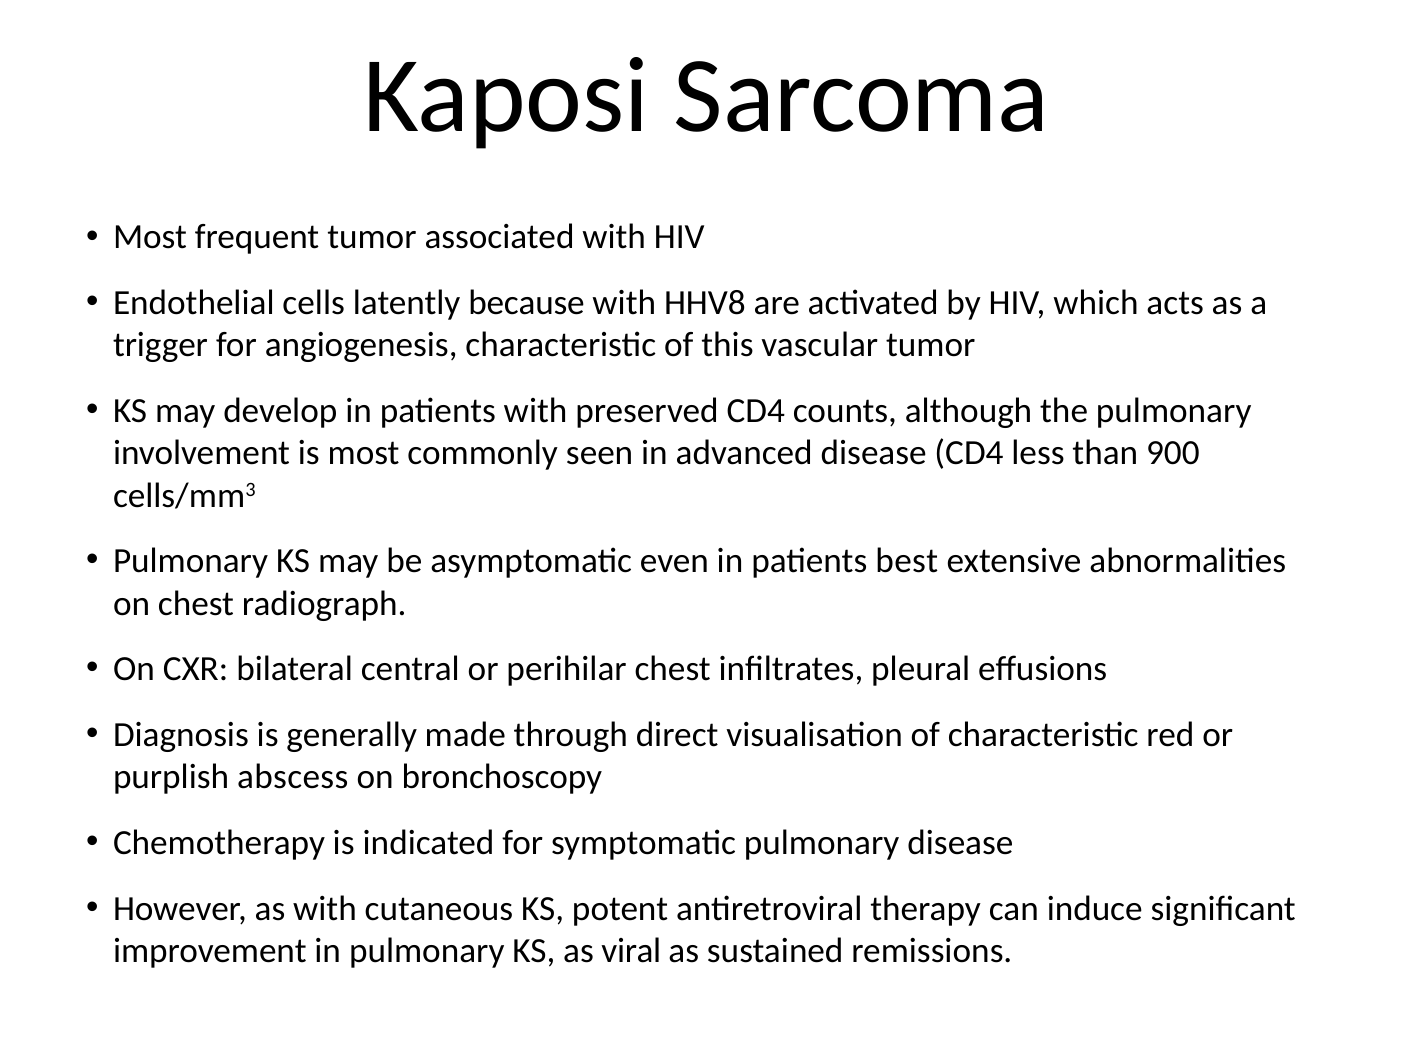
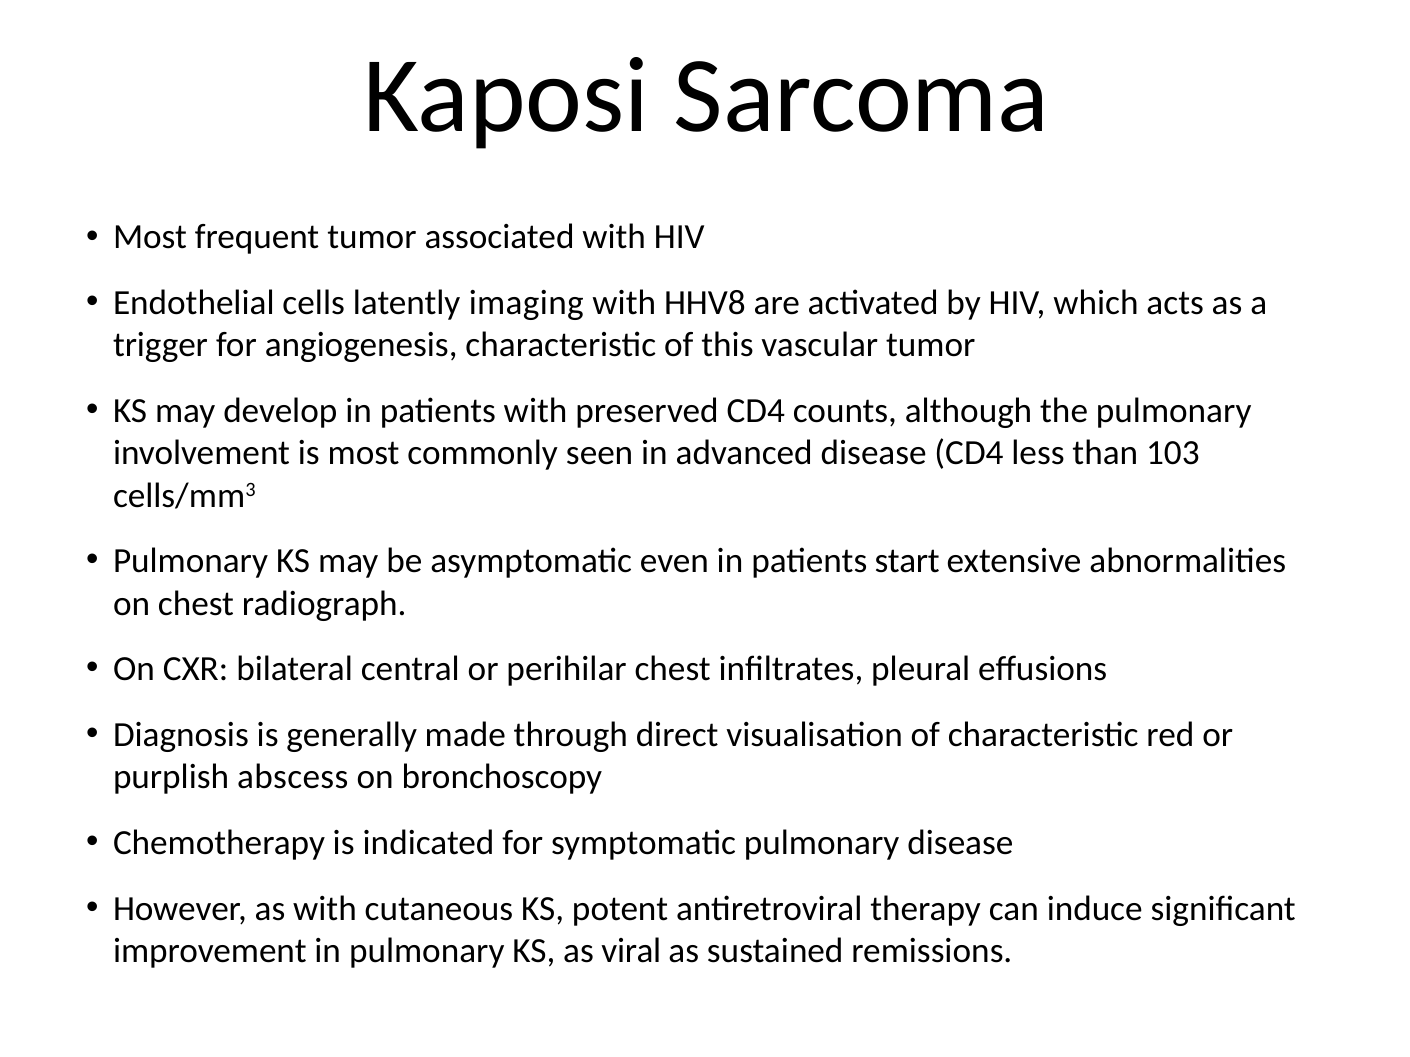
because: because -> imaging (526, 303)
900: 900 -> 103 (1173, 453)
best: best -> start (907, 561)
